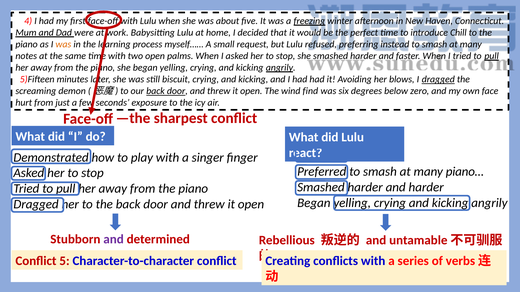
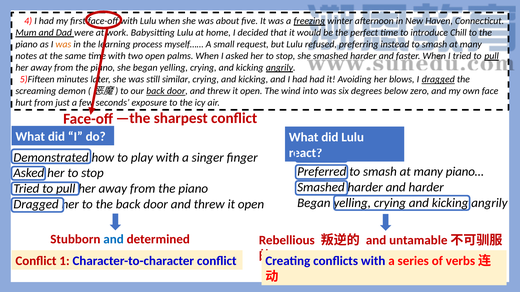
biscuit: biscuit -> similar (176, 80)
find: find -> into (310, 91)
and colour: purple -> blue (114, 240)
5: 5 -> 1 (65, 261)
